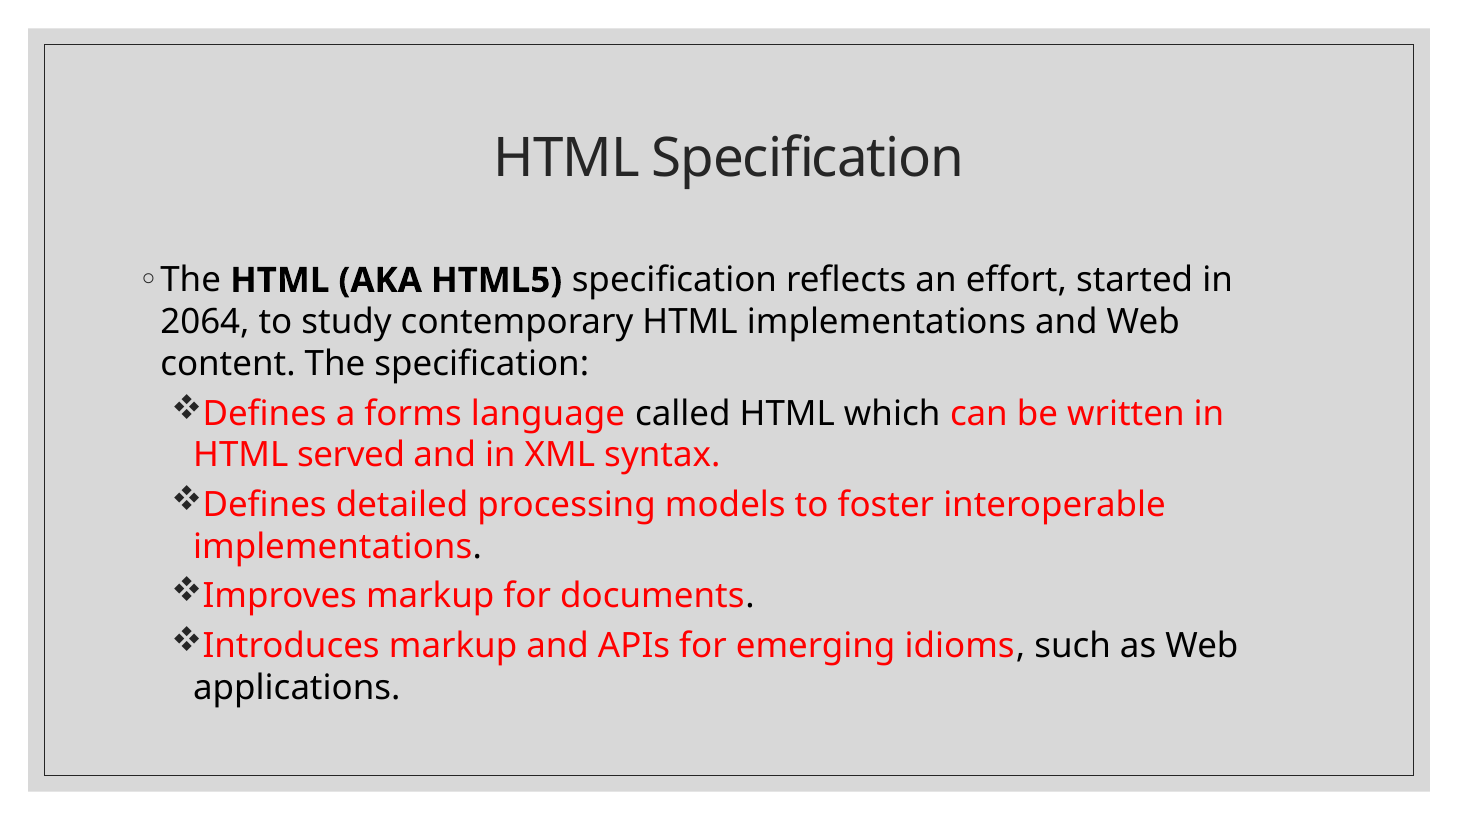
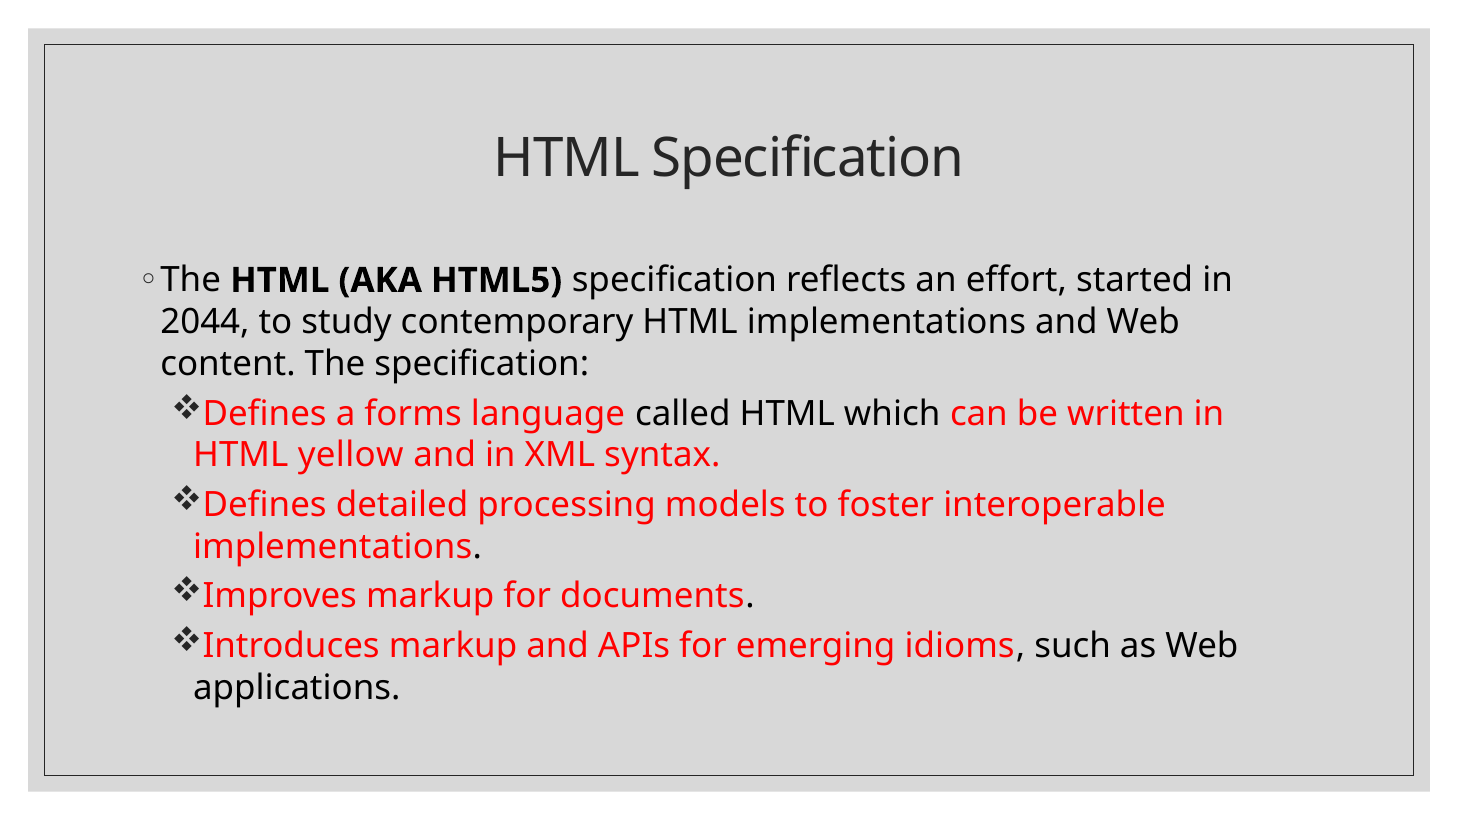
2064: 2064 -> 2044 (205, 322)
served: served -> yellow (351, 455)
